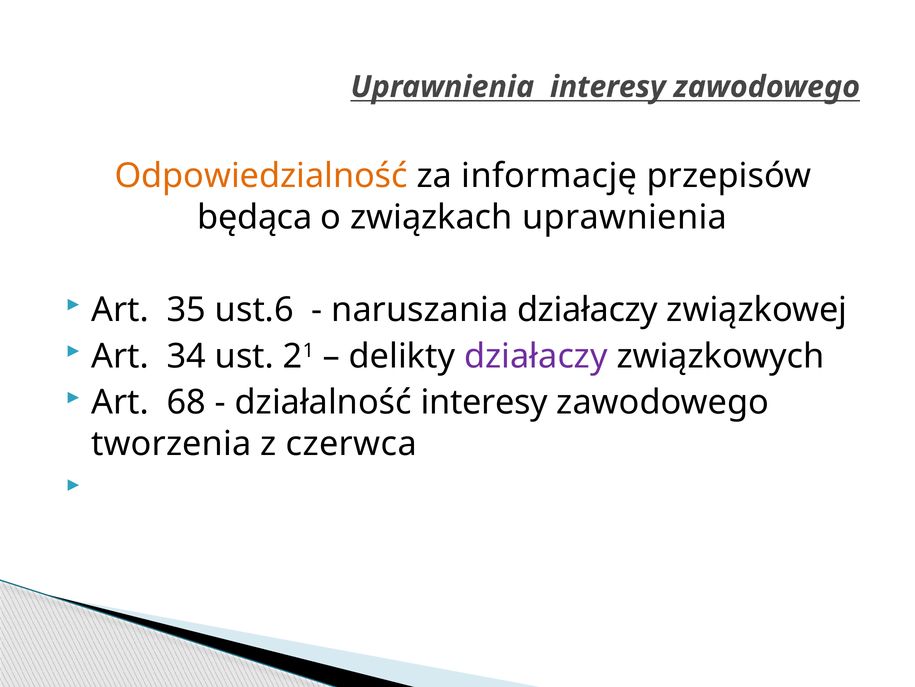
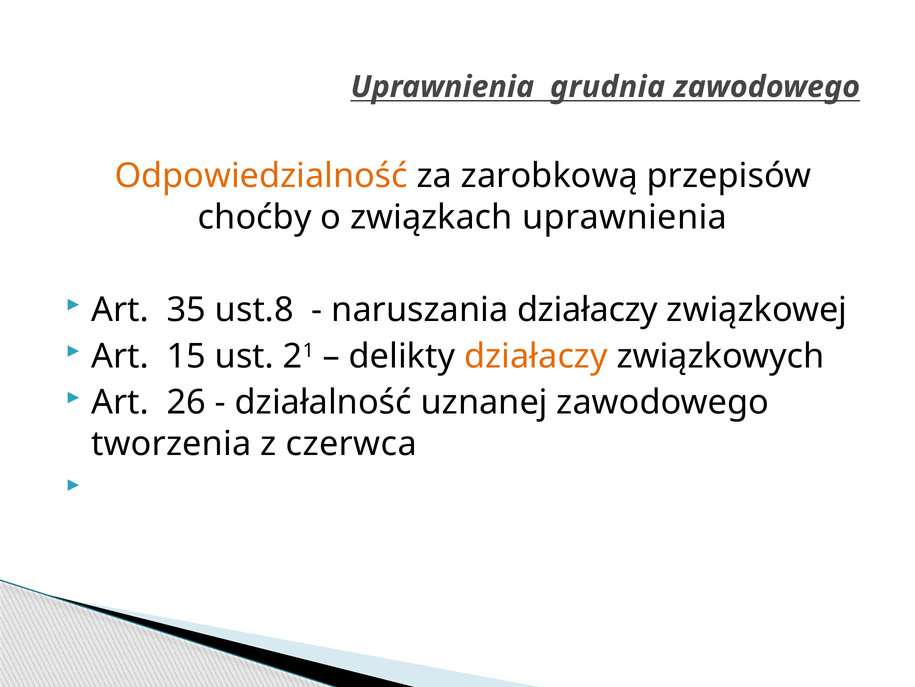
Uprawnienia interesy: interesy -> grudnia (608, 87)
informację: informację -> zarobkową (550, 176)
będąca: będąca -> choćby (255, 217)
ust.6: ust.6 -> ust.8 (254, 310)
34: 34 -> 15 (186, 356)
działaczy colour: purple -> orange (536, 356)
68: 68 -> 26 (186, 402)
działalność interesy: interesy -> uznanej (484, 402)
